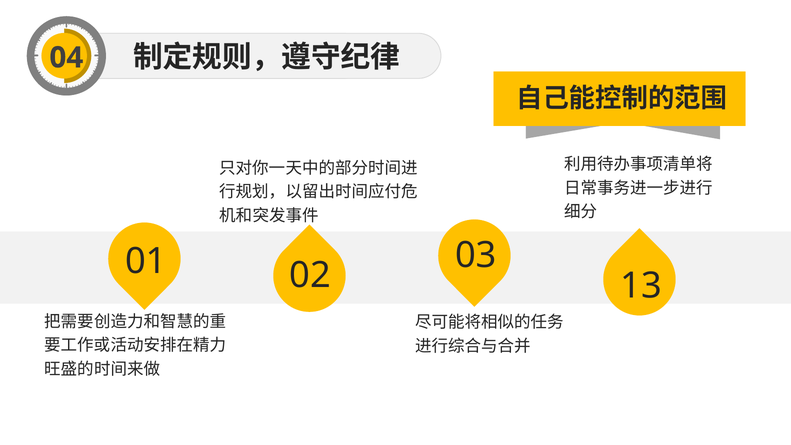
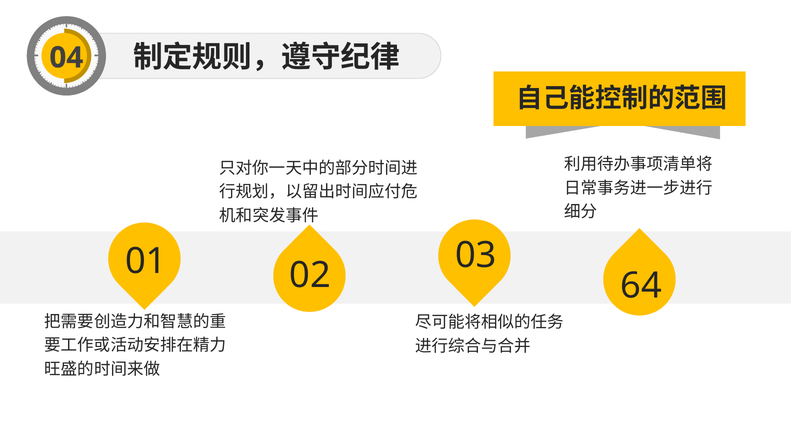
13: 13 -> 64 (641, 286)
